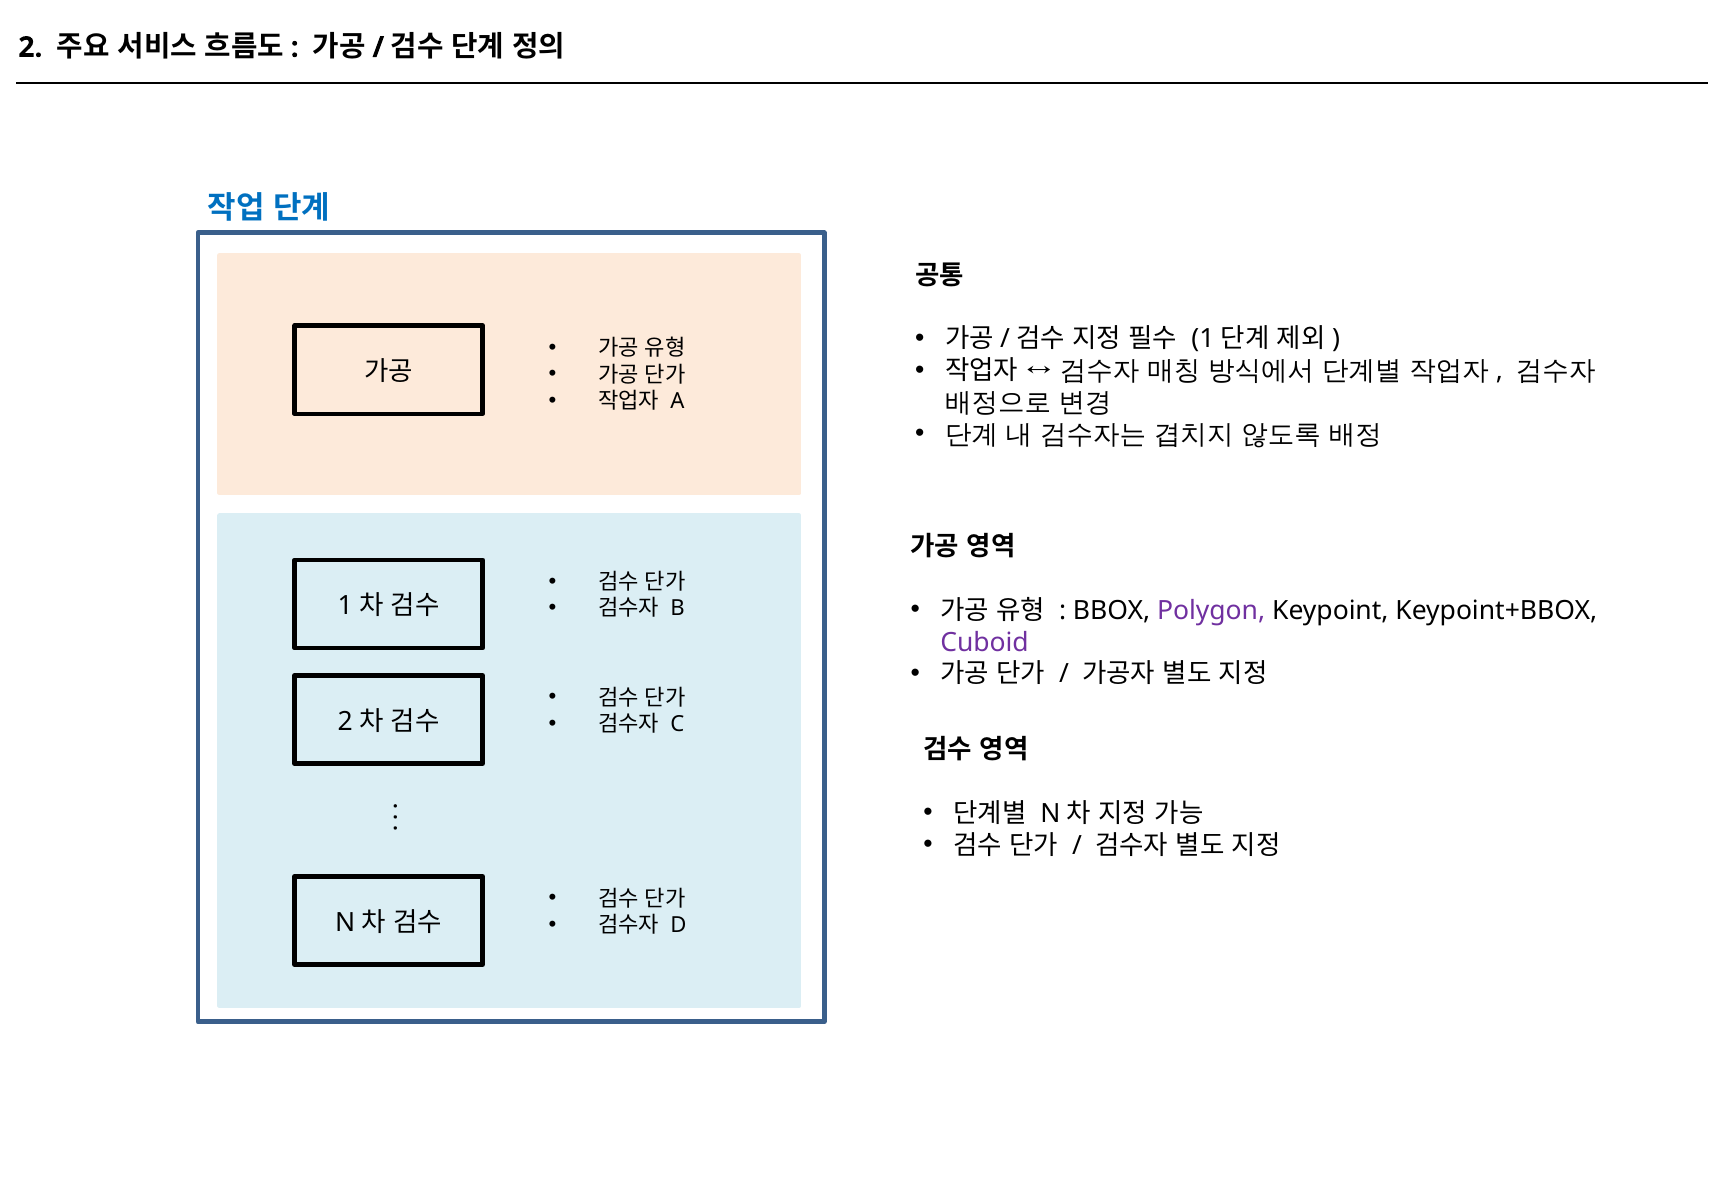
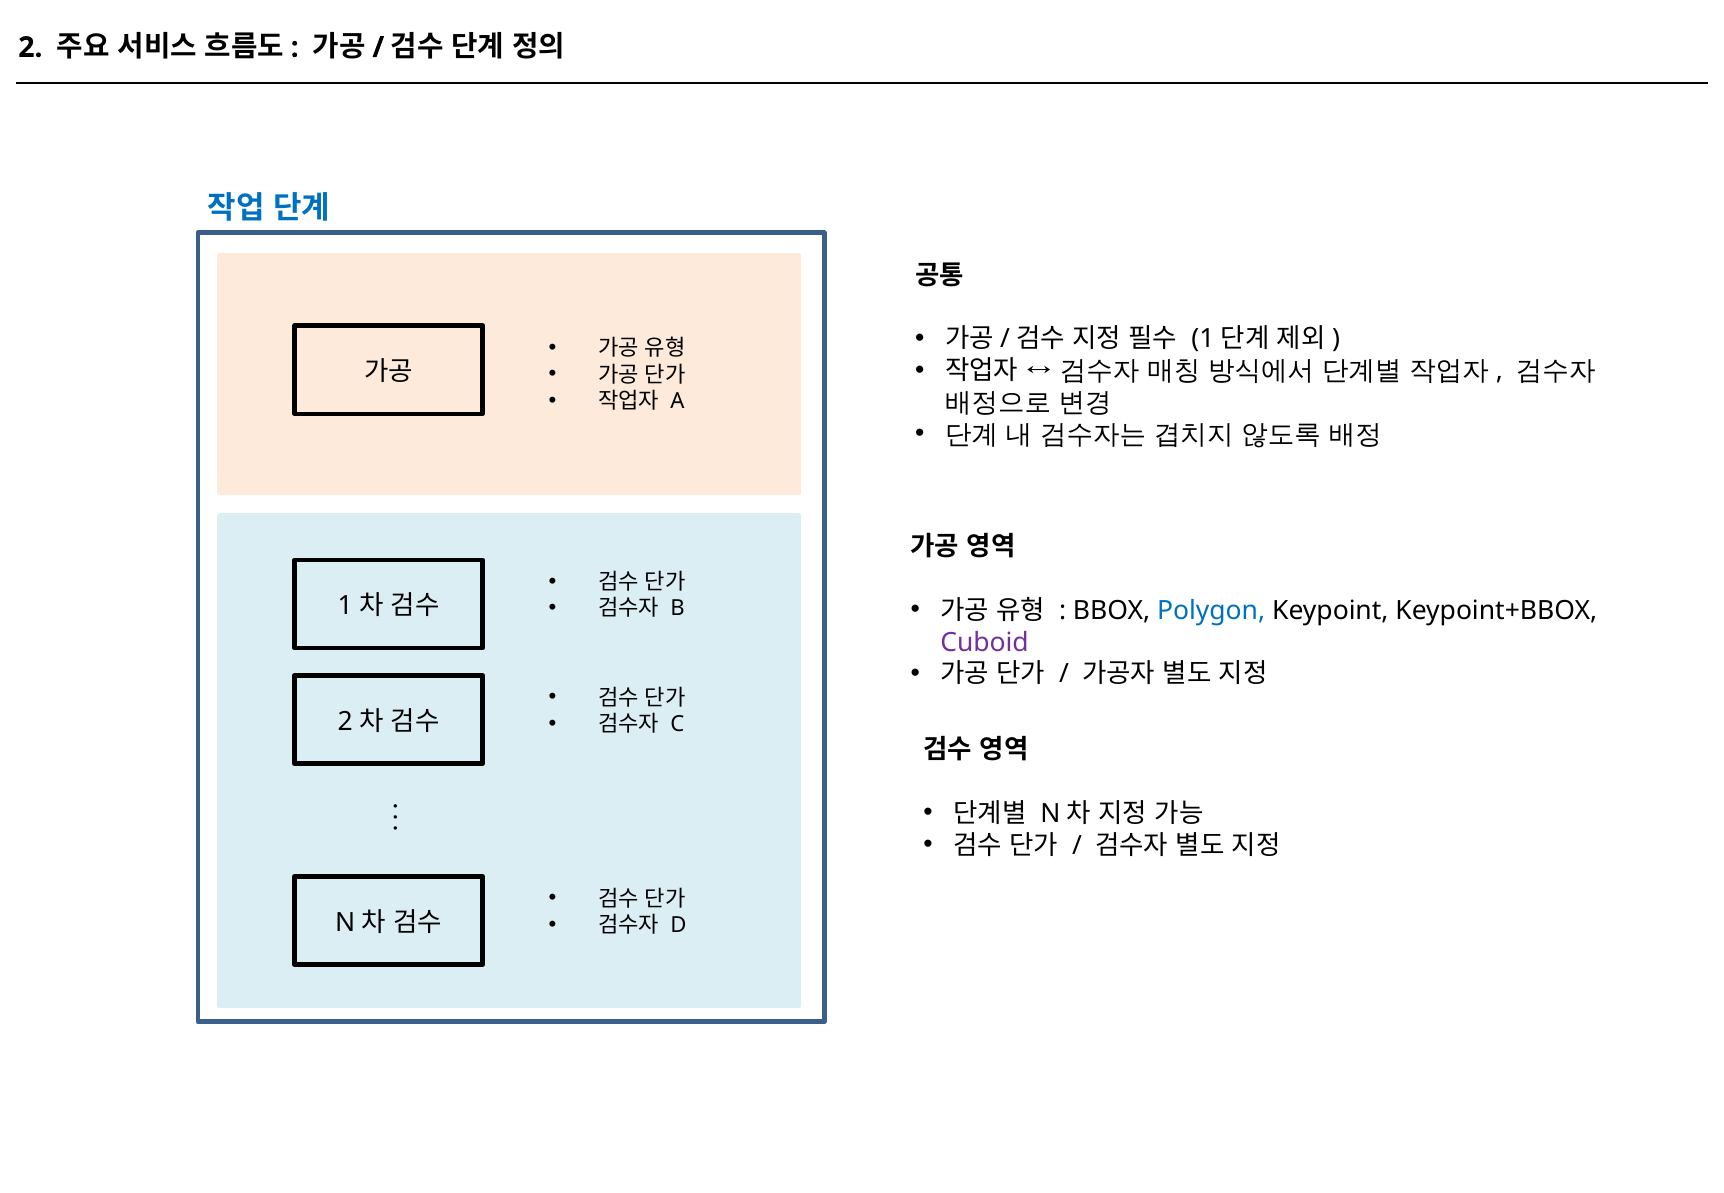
Polygon colour: purple -> blue (1211, 611)
